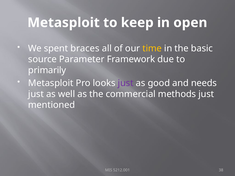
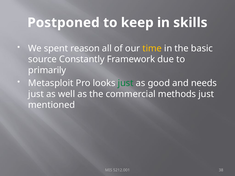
Metasploit: Metasploit -> Postponed (63, 23)
open: open -> skills (190, 23)
braces: braces -> reason (85, 48)
Parameter: Parameter -> Constantly (82, 59)
just colour: purple -> green (126, 83)
